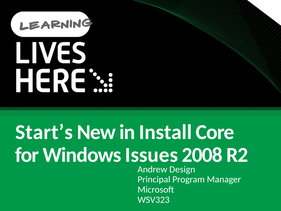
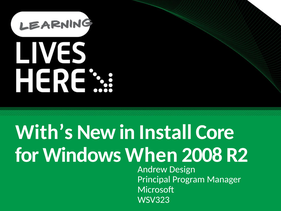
Start’s: Start’s -> With’s (44, 132)
Issues: Issues -> When (151, 155)
